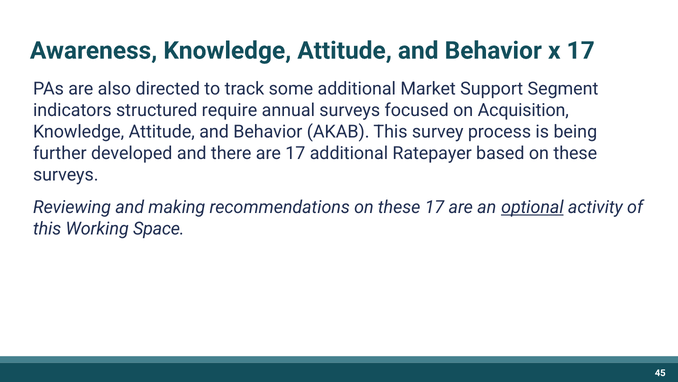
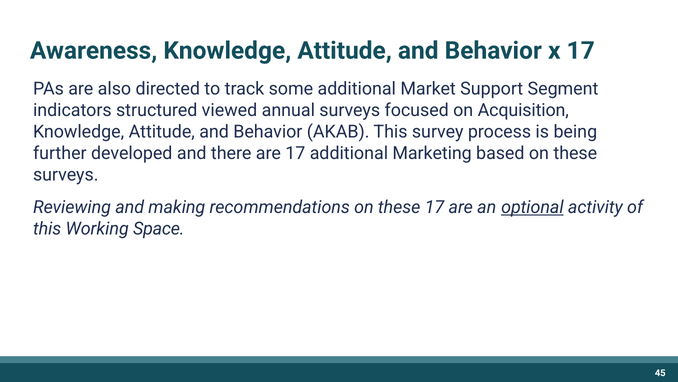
require: require -> viewed (230, 110)
Ratepayer: Ratepayer -> Marketing (432, 153)
